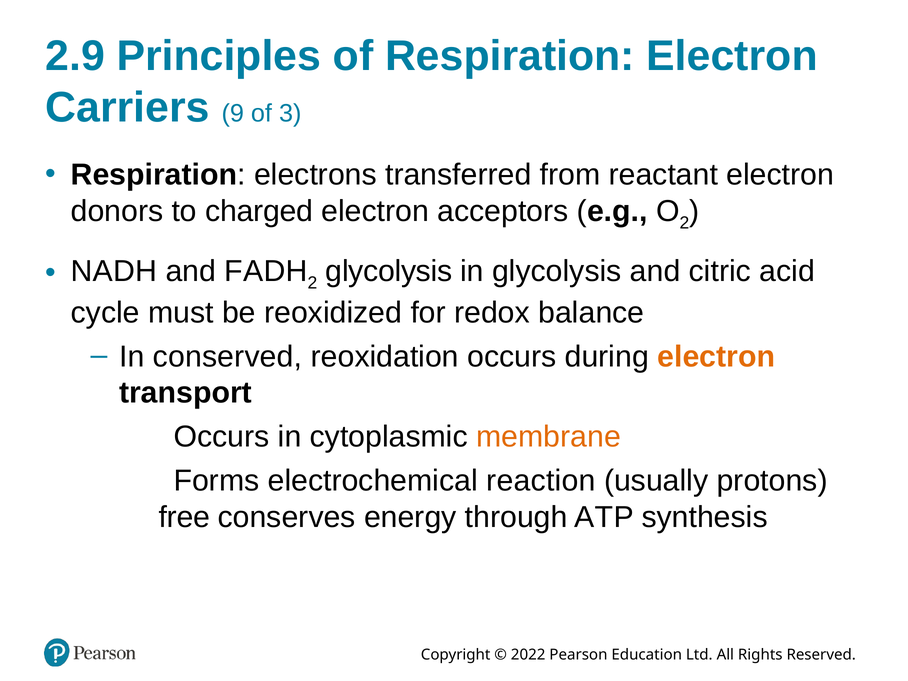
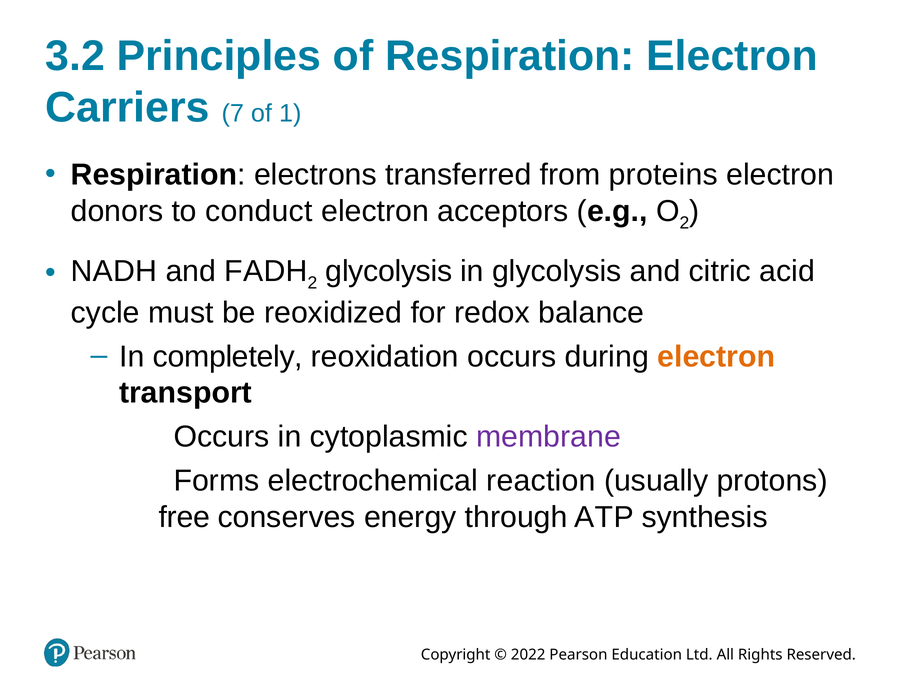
2.9: 2.9 -> 3.2 (75, 56)
9: 9 -> 7 (233, 113)
3: 3 -> 1 (290, 113)
reactant: reactant -> proteins (663, 175)
charged: charged -> conduct (259, 211)
conserved: conserved -> completely (228, 357)
membrane colour: orange -> purple (549, 437)
